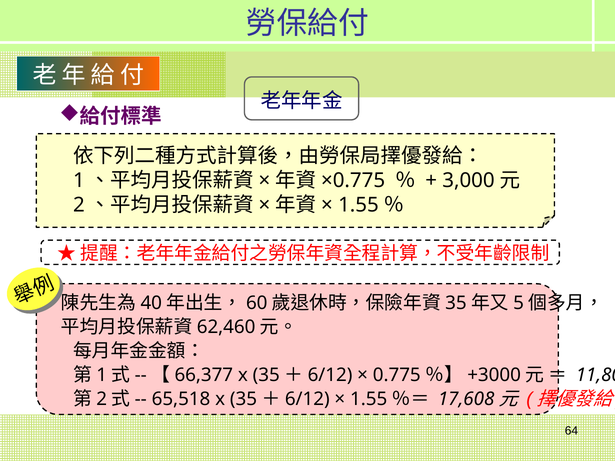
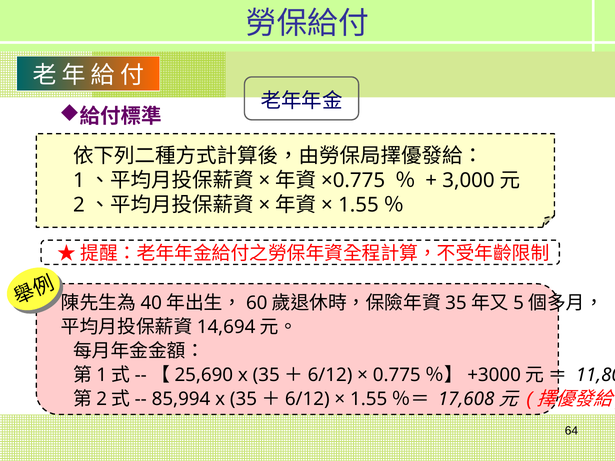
62,460: 62,460 -> 14,694 (226, 327)
66,377: 66,377 -> 25,690 (204, 375)
65,518: 65,518 -> 85,994 (181, 399)
